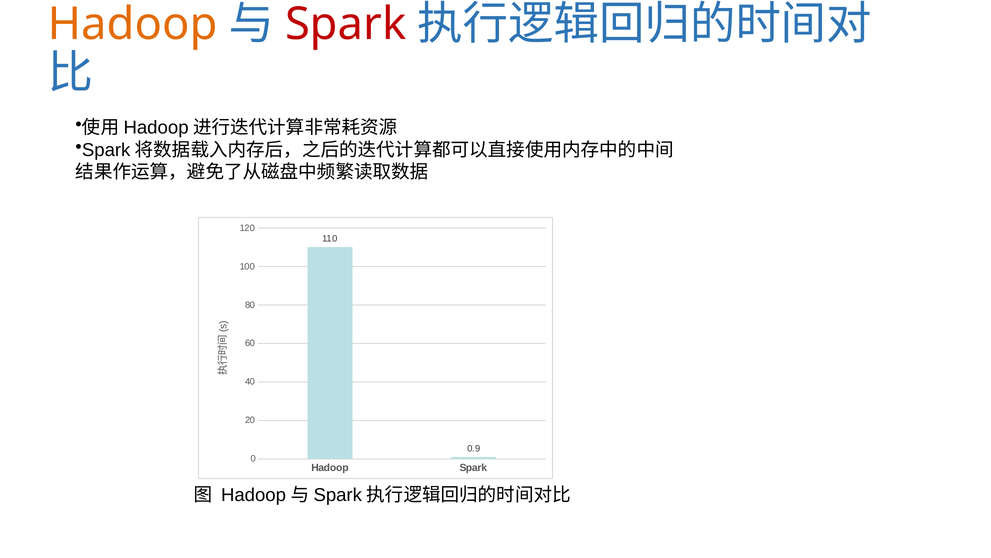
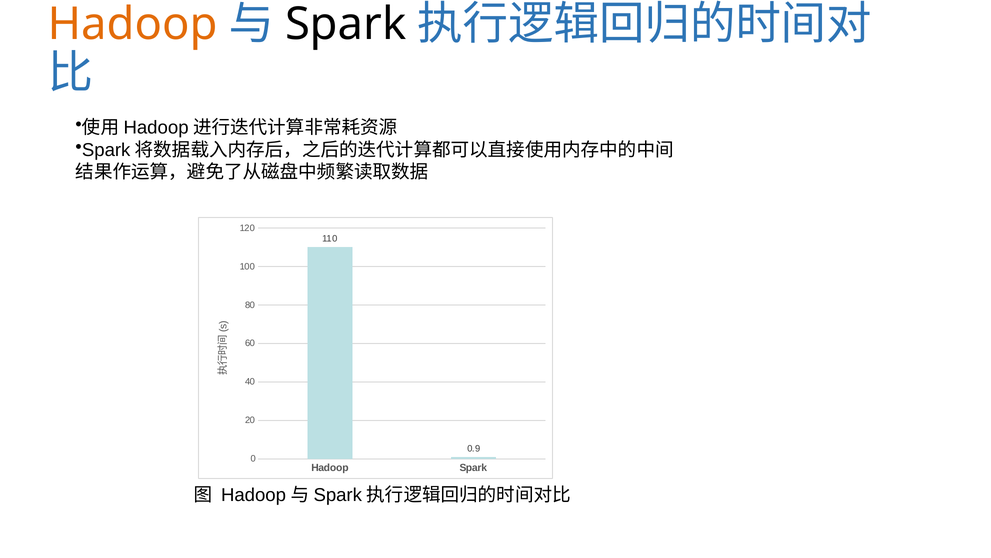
Spark colour: red -> black (346, 24)
